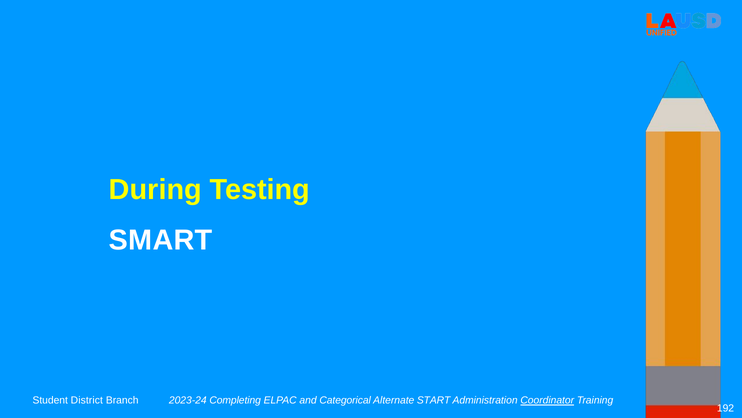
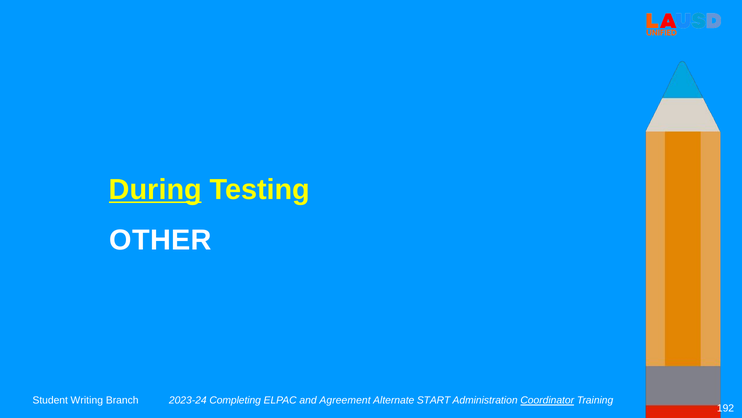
During underline: none -> present (155, 190)
SMART: SMART -> OTHER (161, 240)
District: District -> Writing (87, 400)
Categorical: Categorical -> Agreement (345, 400)
